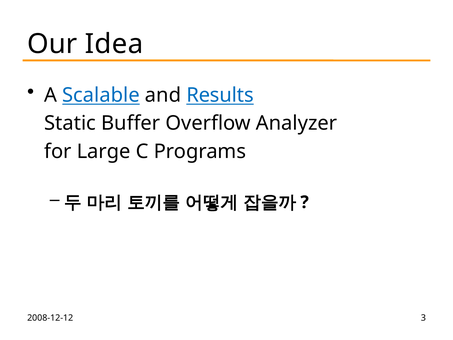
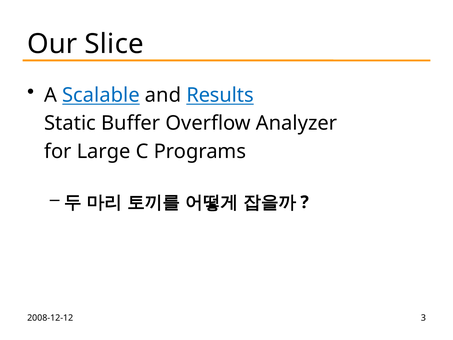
Idea: Idea -> Slice (114, 44)
